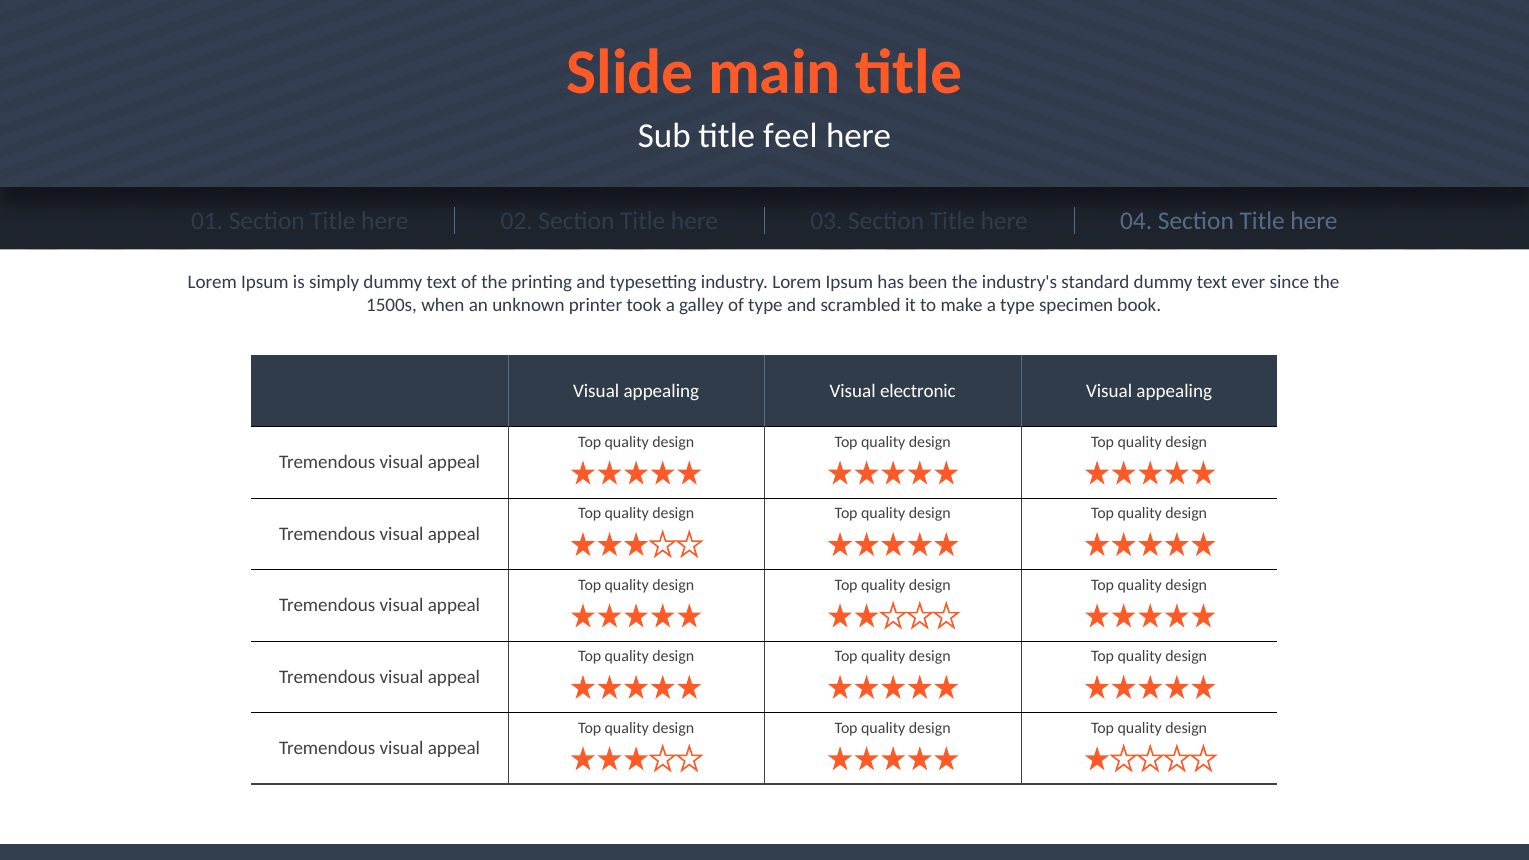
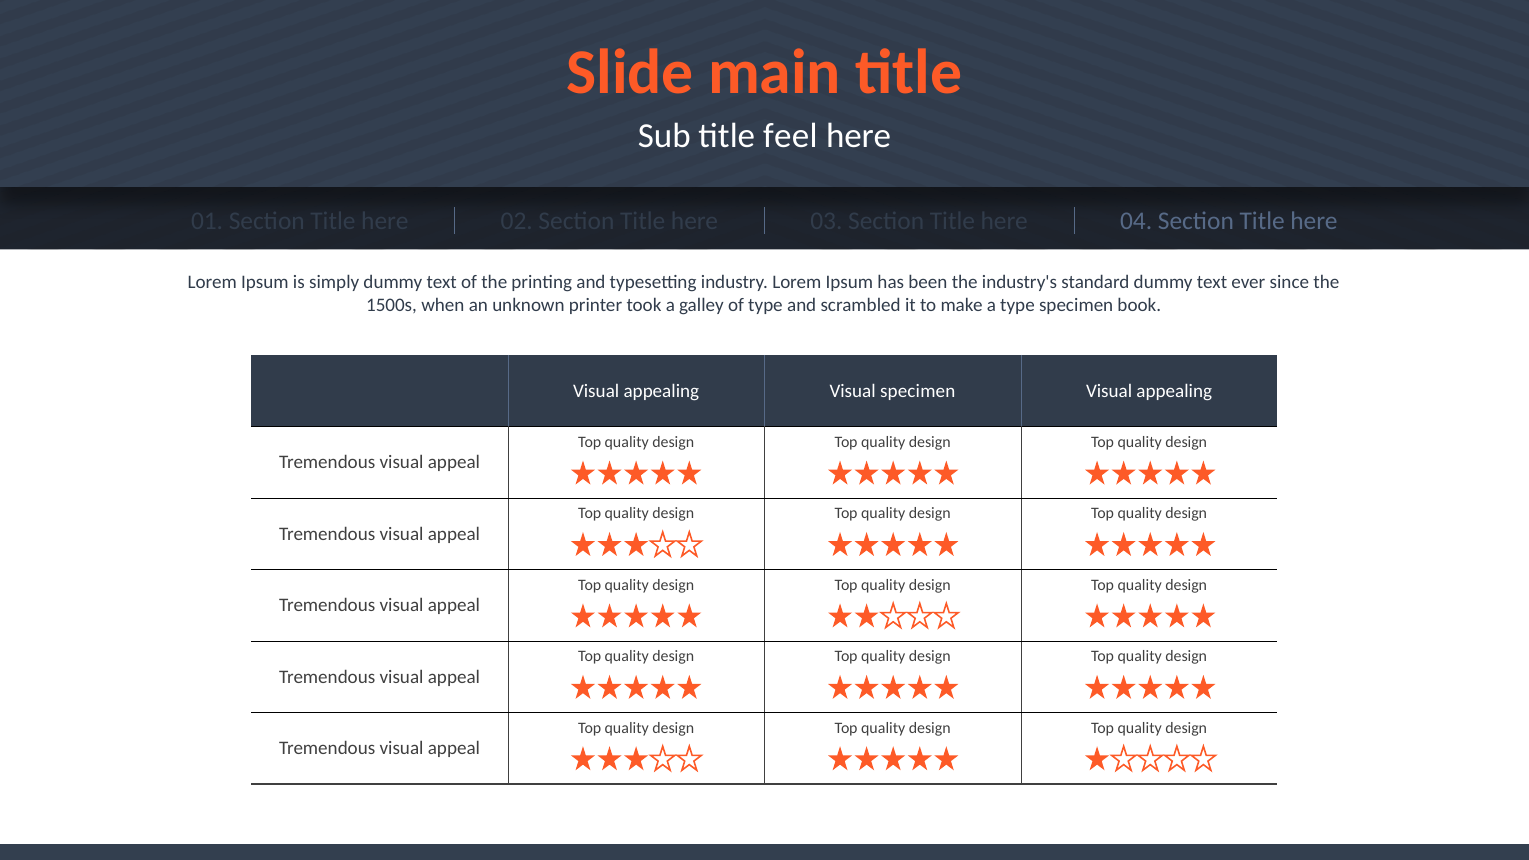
Visual electronic: electronic -> specimen (918, 391)
